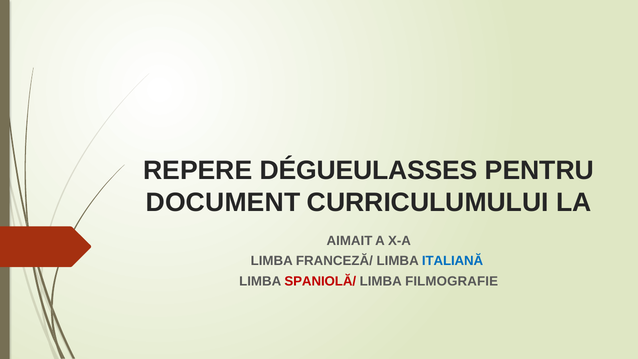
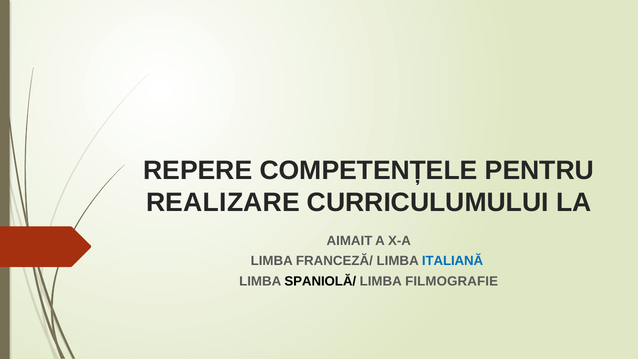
DÉGUEULASSES: DÉGUEULASSES -> COMPETENȚELE (369, 171)
DOCUMENT: DOCUMENT -> REALIZARE (223, 203)
SPANIOLĂ/ colour: red -> black (320, 281)
